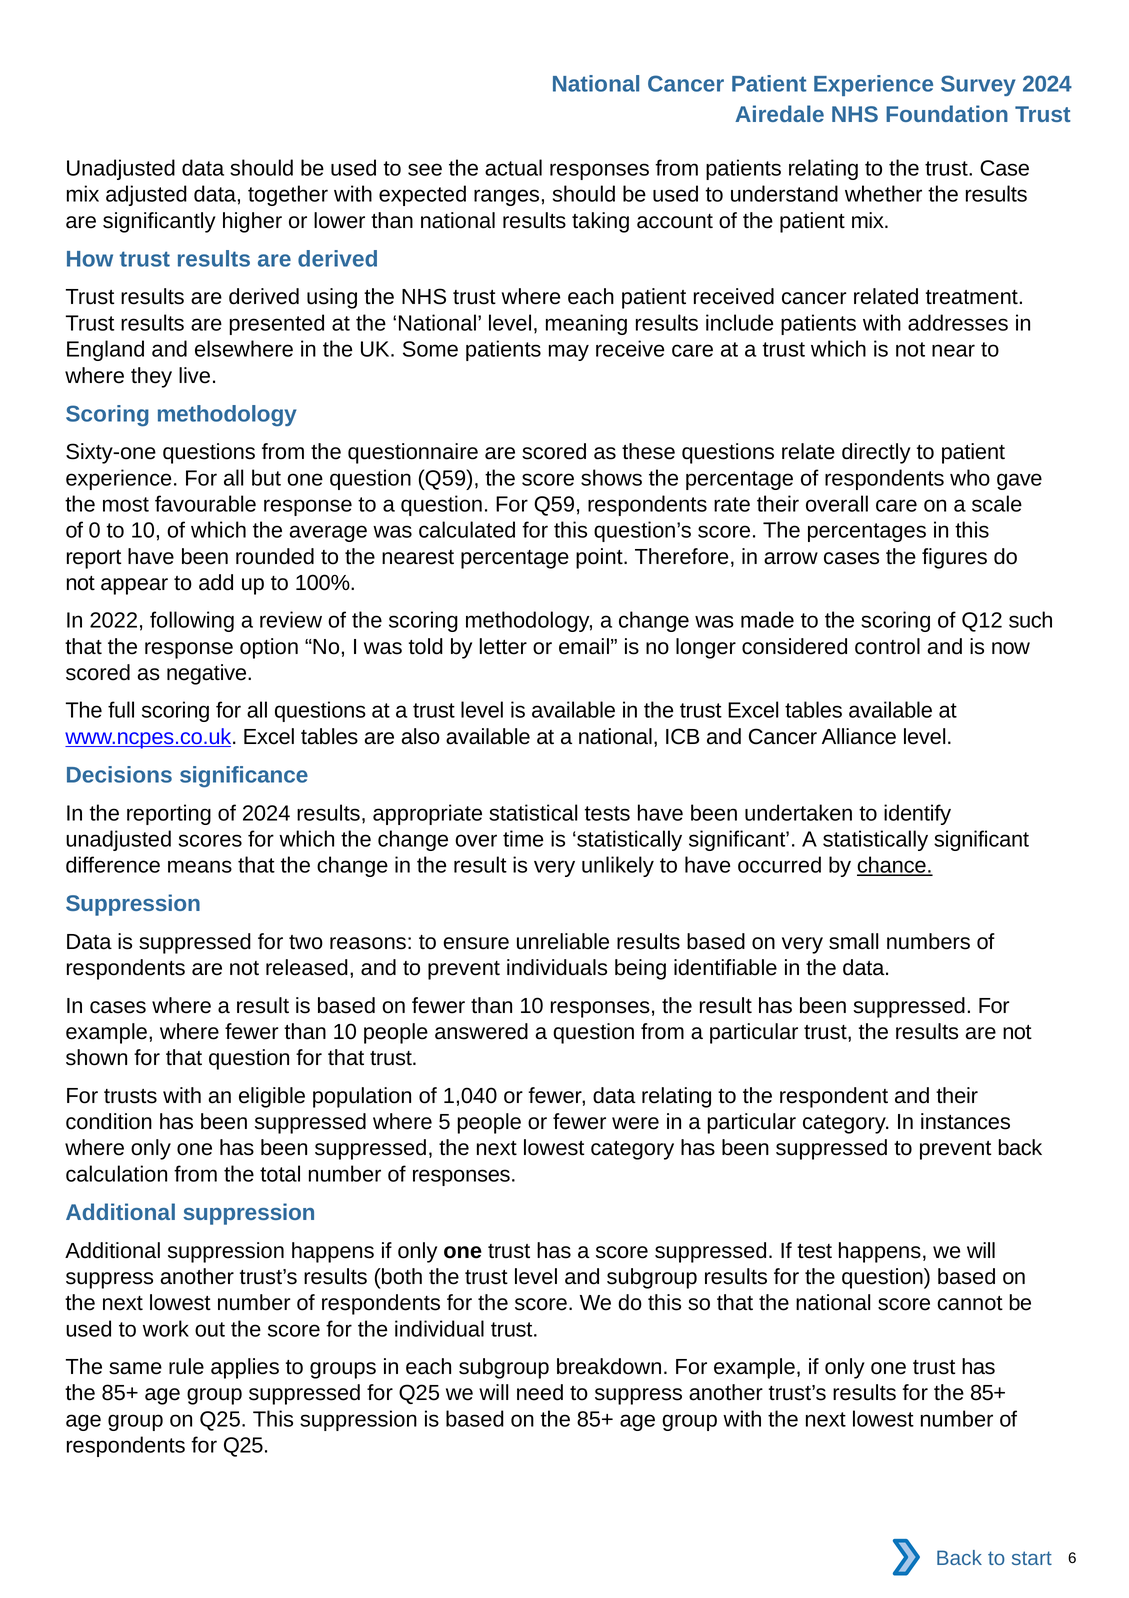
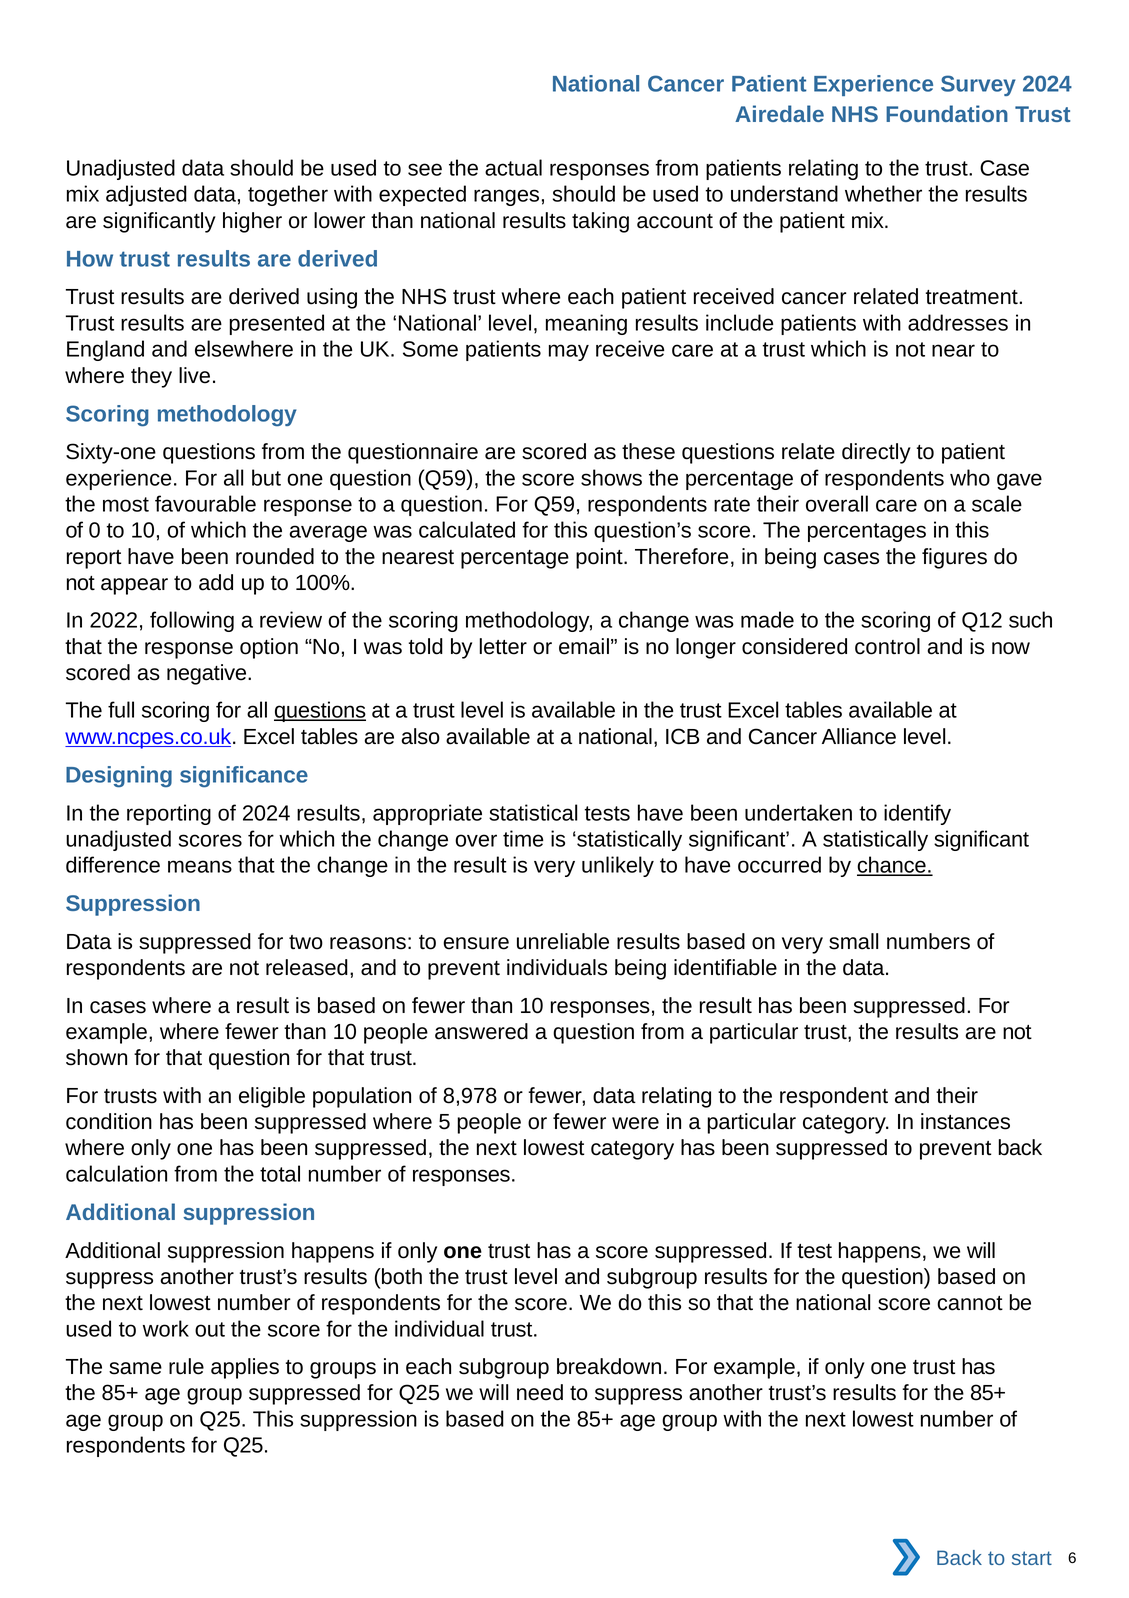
in arrow: arrow -> being (791, 557)
questions underline: none -> present (320, 711)
Decisions: Decisions -> Designing (119, 775)
1,040: 1,040 -> 8,978 (470, 1096)
